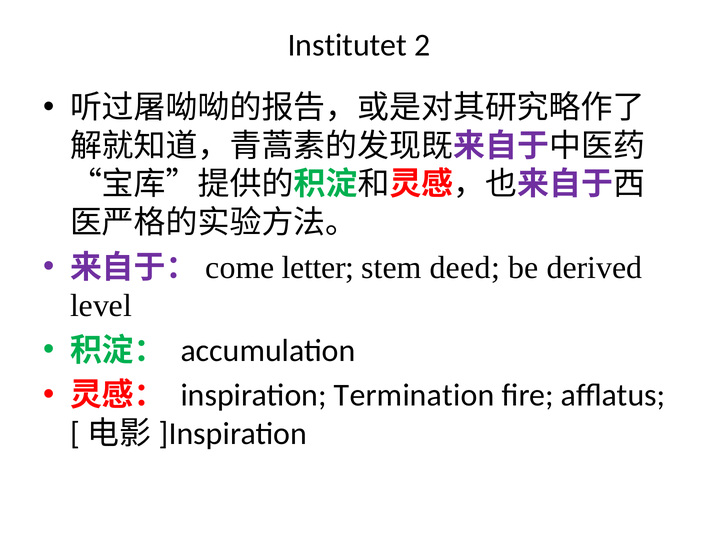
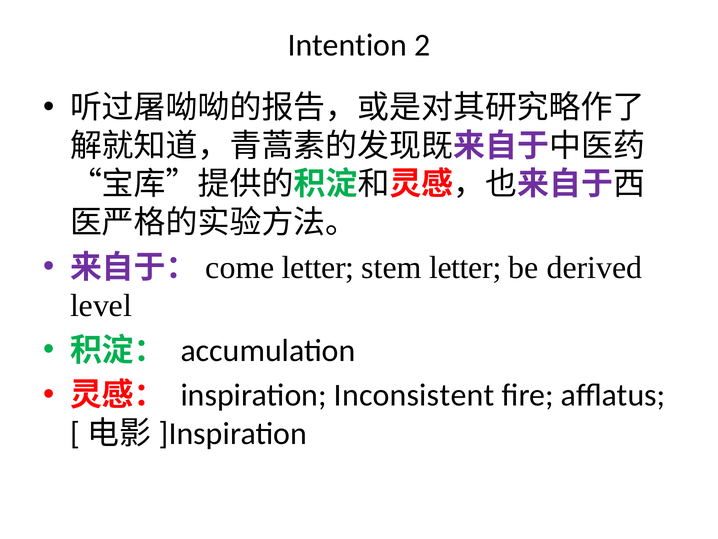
Institutet: Institutet -> Intention (347, 45)
stem deed: deed -> letter (465, 267)
Termination: Termination -> Inconsistent (414, 395)
